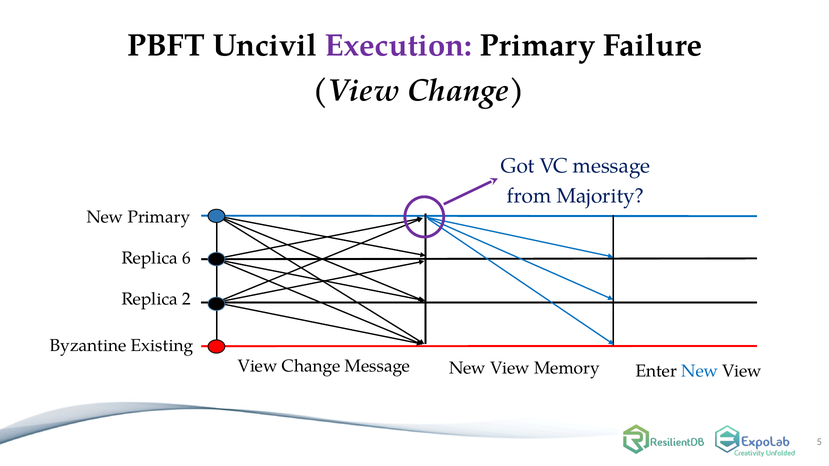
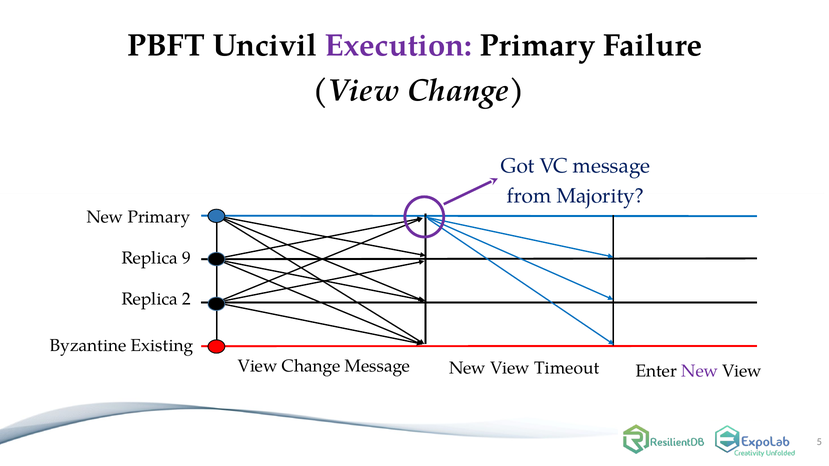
6: 6 -> 9 (186, 258)
Memory: Memory -> Timeout (567, 368)
New colour: blue -> purple (700, 371)
